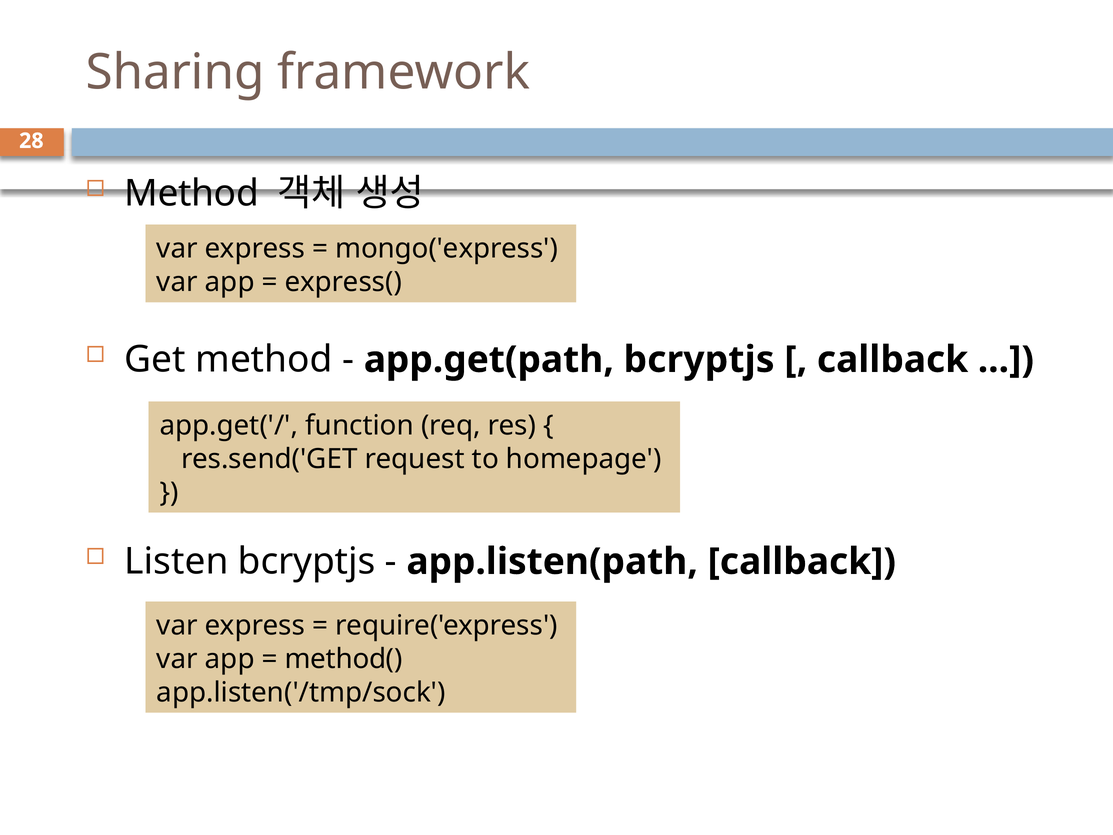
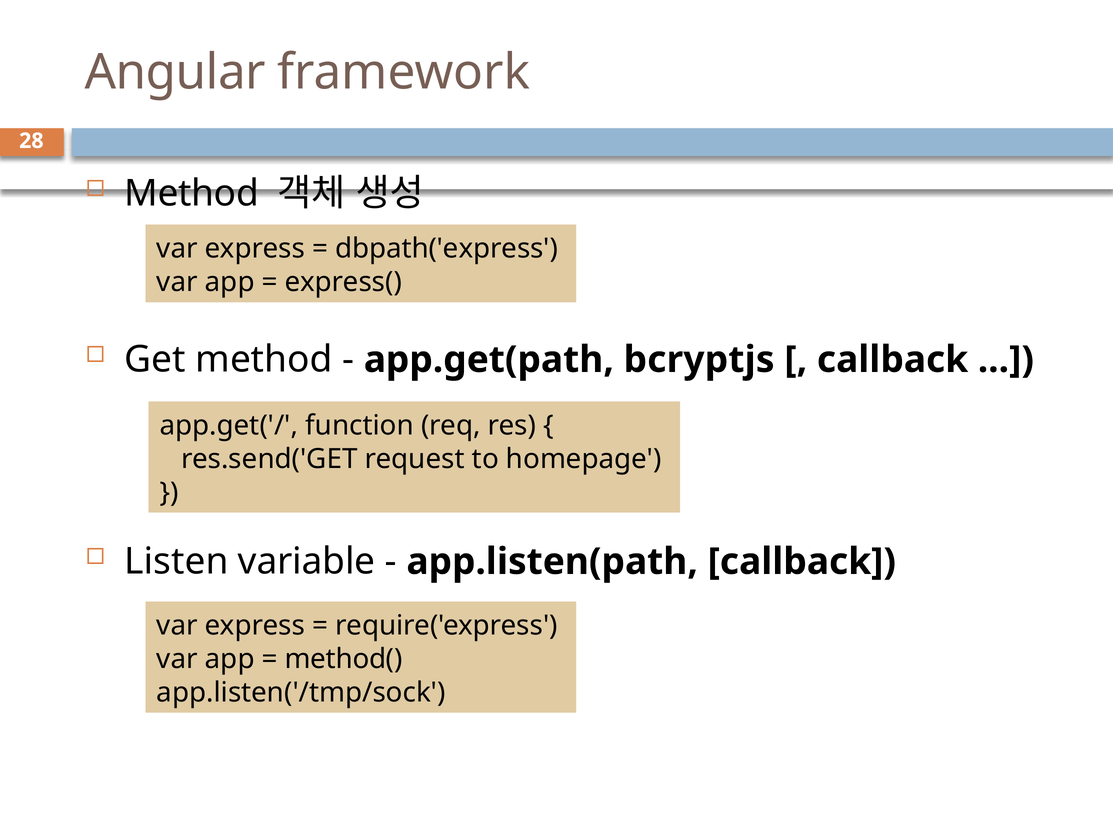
Sharing: Sharing -> Angular (175, 73)
mongo('express: mongo('express -> dbpath('express (447, 249)
Listen bcryptjs: bcryptjs -> variable (307, 561)
